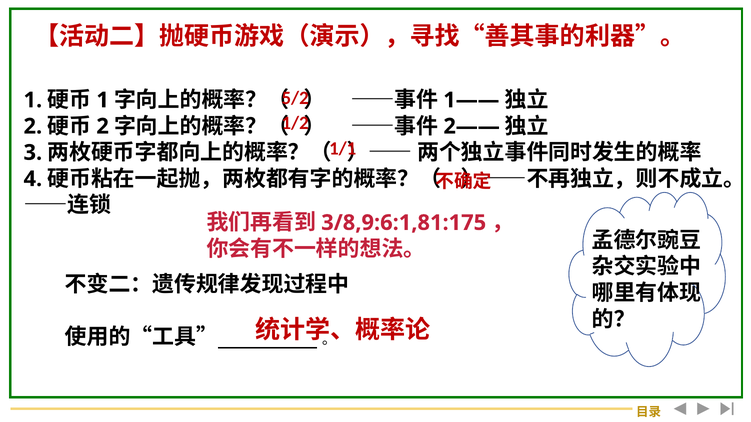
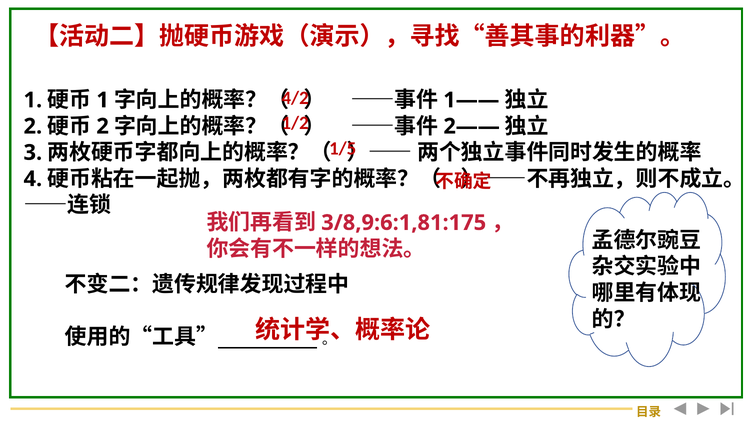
5/2: 5/2 -> 4/2 (295, 98)
1/1: 1/1 -> 1/5 (343, 148)
